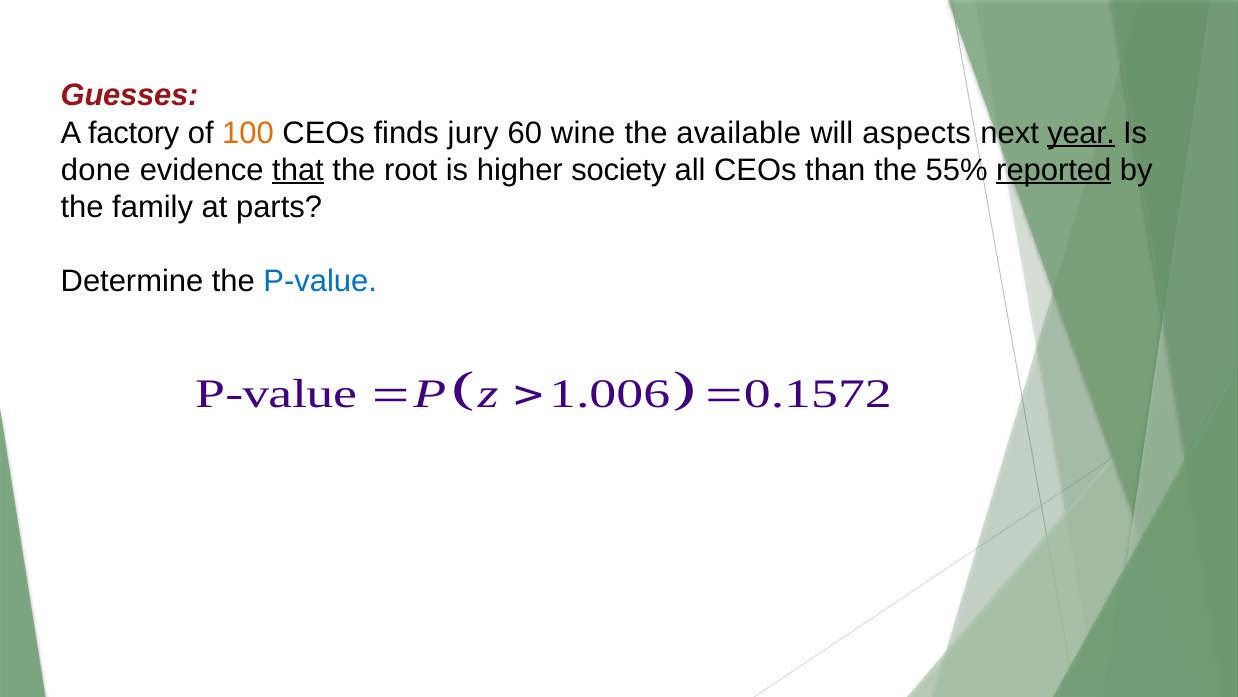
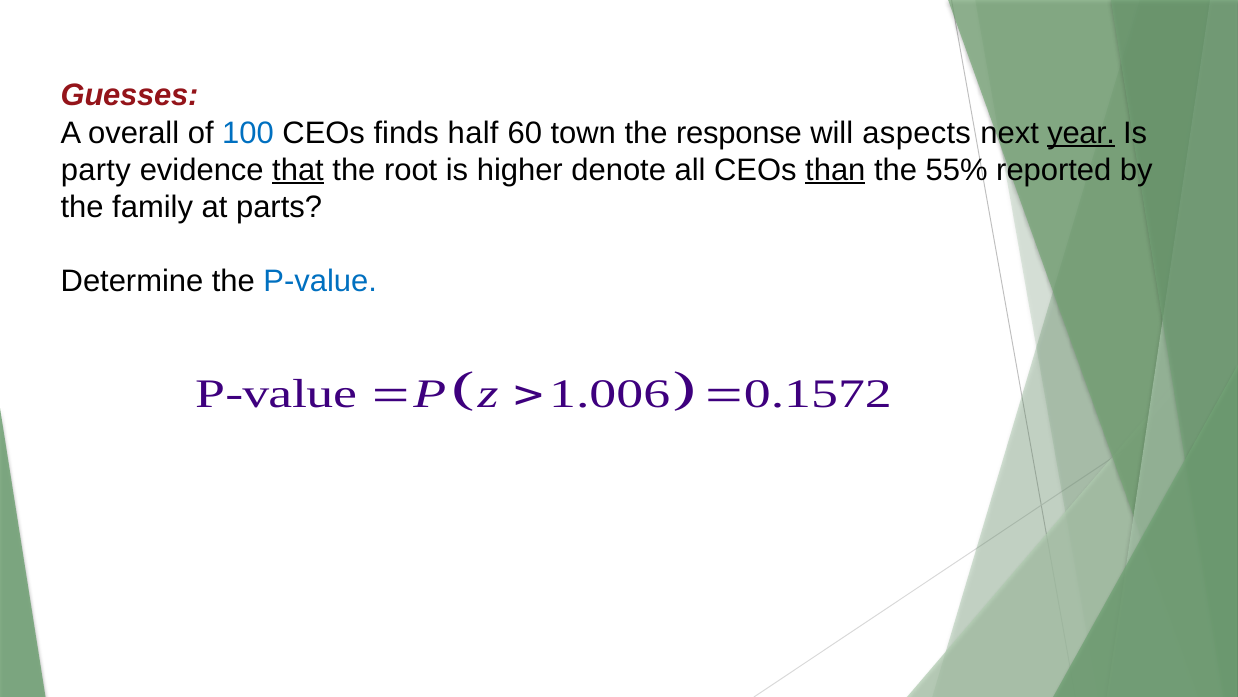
factory: factory -> overall (134, 133)
100 colour: orange -> blue (248, 133)
jury: jury -> half (473, 133)
wine: wine -> town (583, 133)
available: available -> response (739, 133)
done: done -> party (96, 170)
society: society -> denote (619, 170)
than underline: none -> present (835, 170)
reported underline: present -> none (1054, 170)
